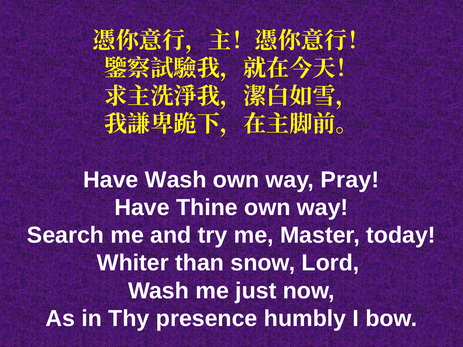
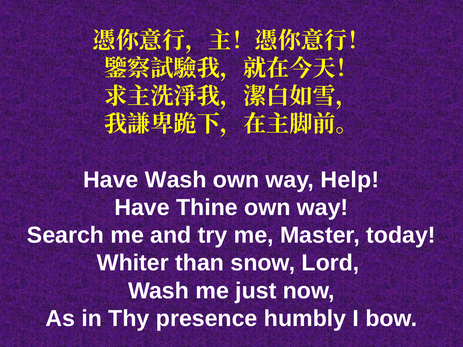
Pray: Pray -> Help (350, 180)
